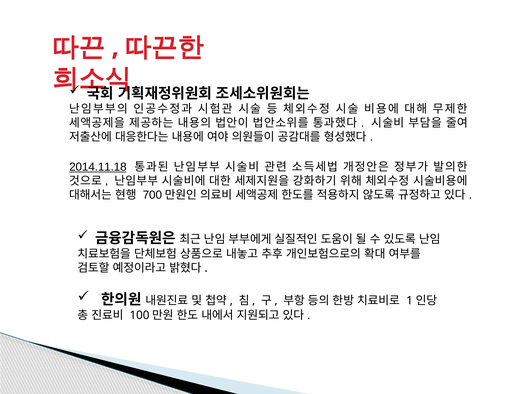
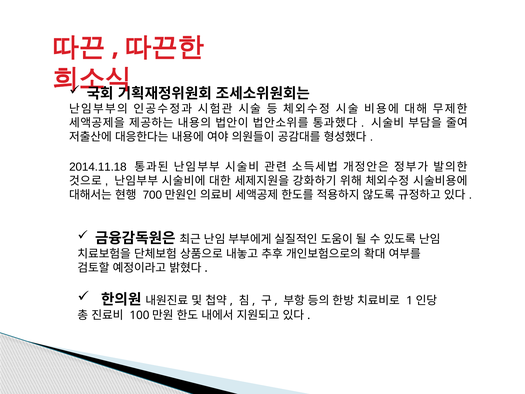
2014.11.18 underline: present -> none (98, 167)
